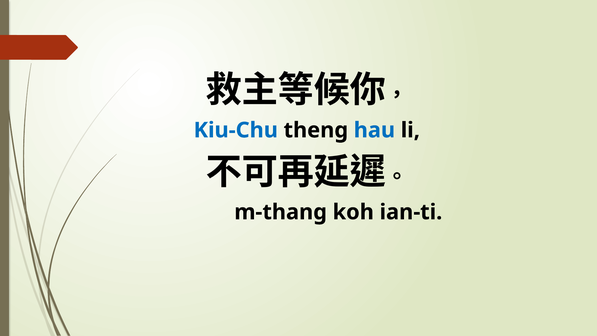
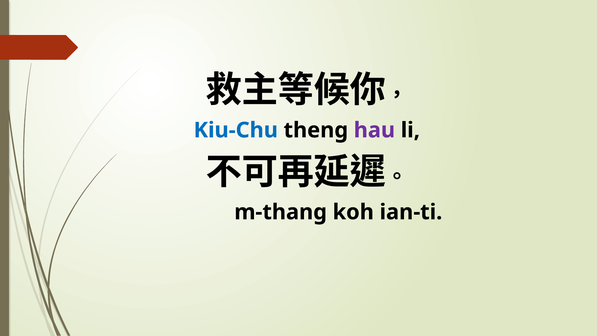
hau colour: blue -> purple (374, 130)
